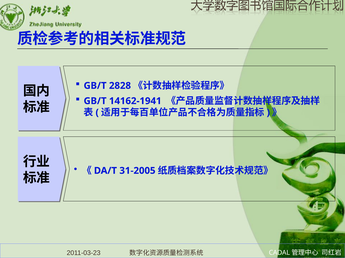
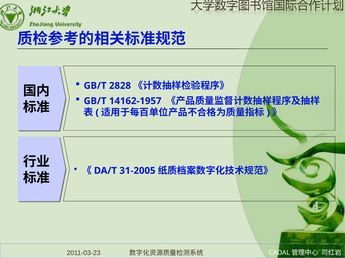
14162-1941: 14162-1941 -> 14162-1957 (135, 101)
